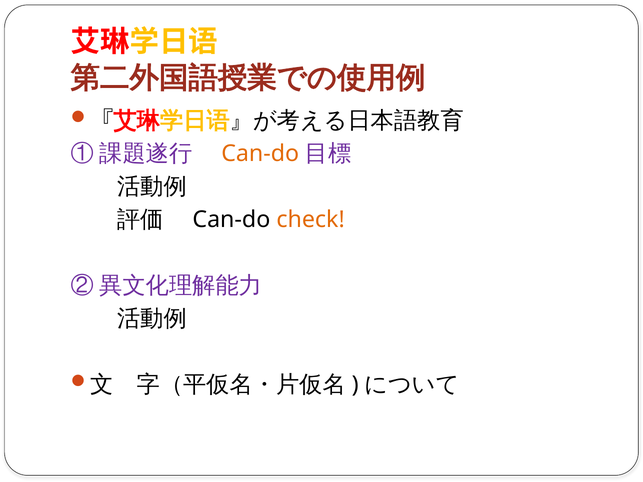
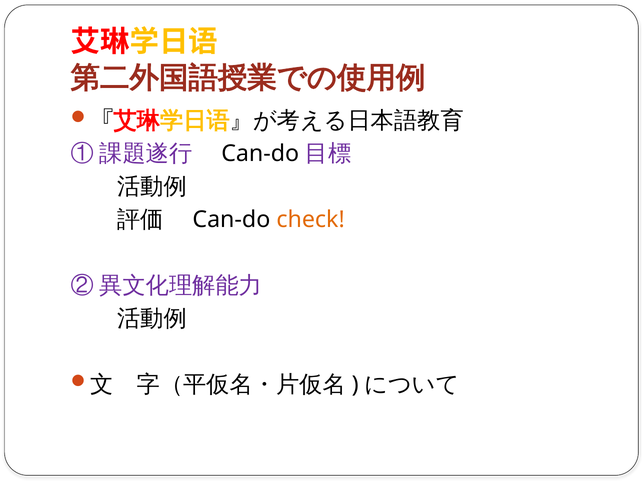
Can-do colour: orange -> black (260, 154)
